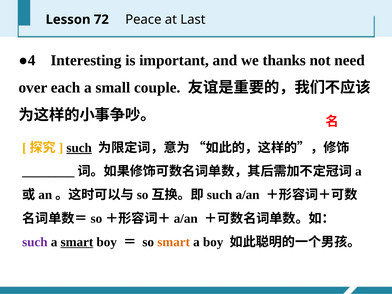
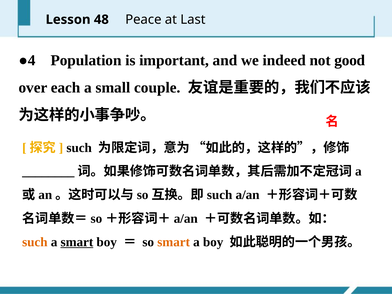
72: 72 -> 48 (101, 20)
Interesting: Interesting -> Population (86, 60)
thanks: thanks -> indeed (284, 60)
need: need -> good (350, 60)
such underline: present -> none (79, 148)
such colour: purple -> orange (35, 242)
